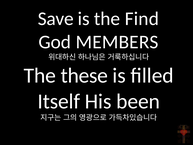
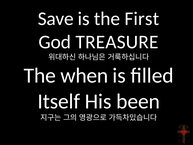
Find: Find -> First (142, 19)
MEMBERS: MEMBERS -> TREASURE (117, 42)
these: these -> when (84, 75)
